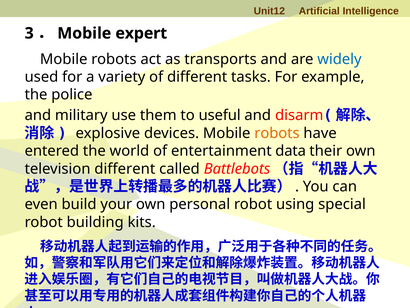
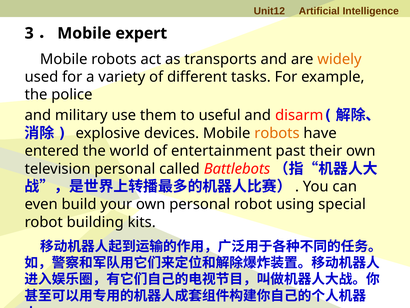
widely colour: blue -> orange (339, 59)
data: data -> past (291, 151)
television different: different -> personal (125, 169)
